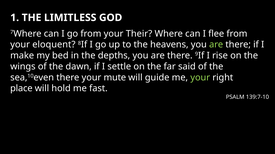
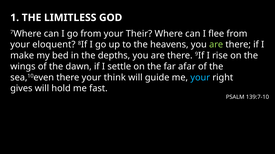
said: said -> afar (187, 67)
mute: mute -> think (115, 78)
your colour: light green -> light blue (200, 78)
place: place -> gives (21, 89)
